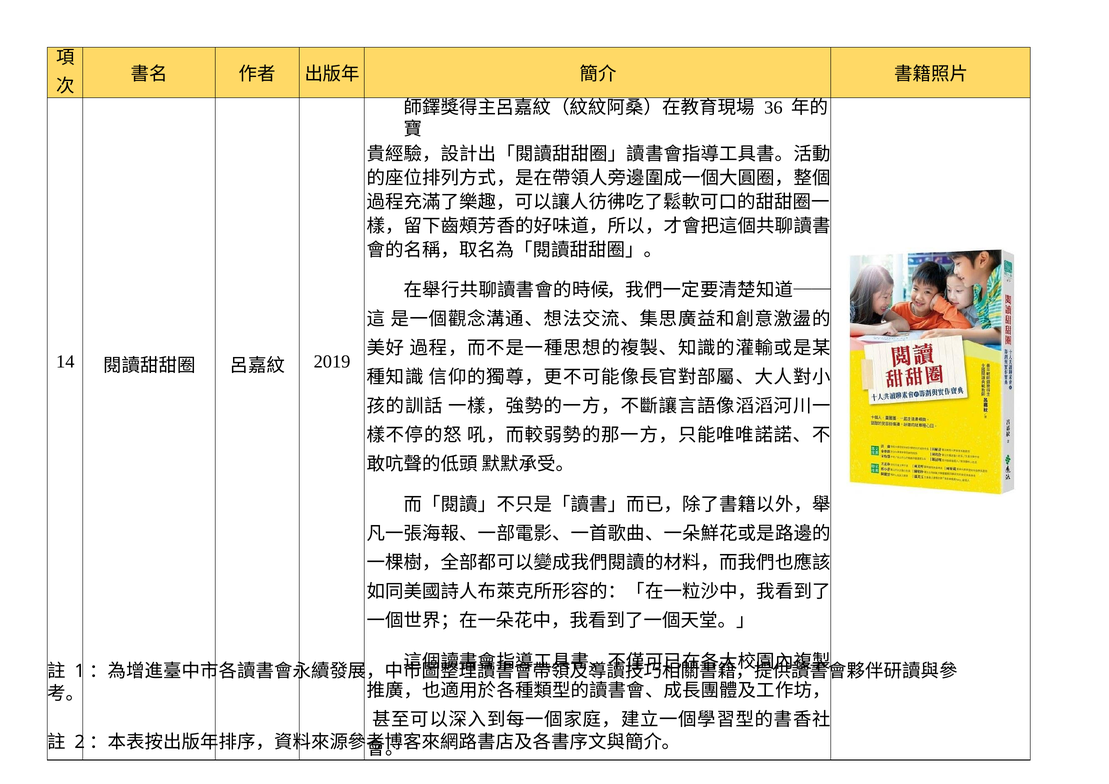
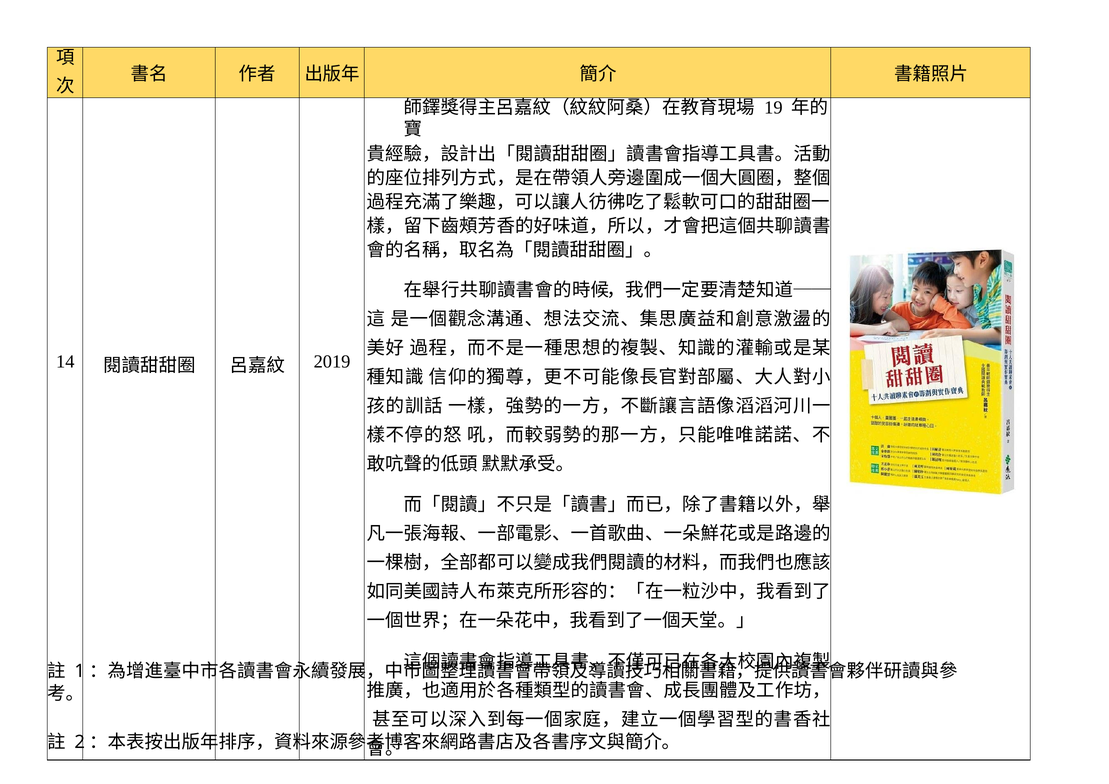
36: 36 -> 19 (773, 108)
